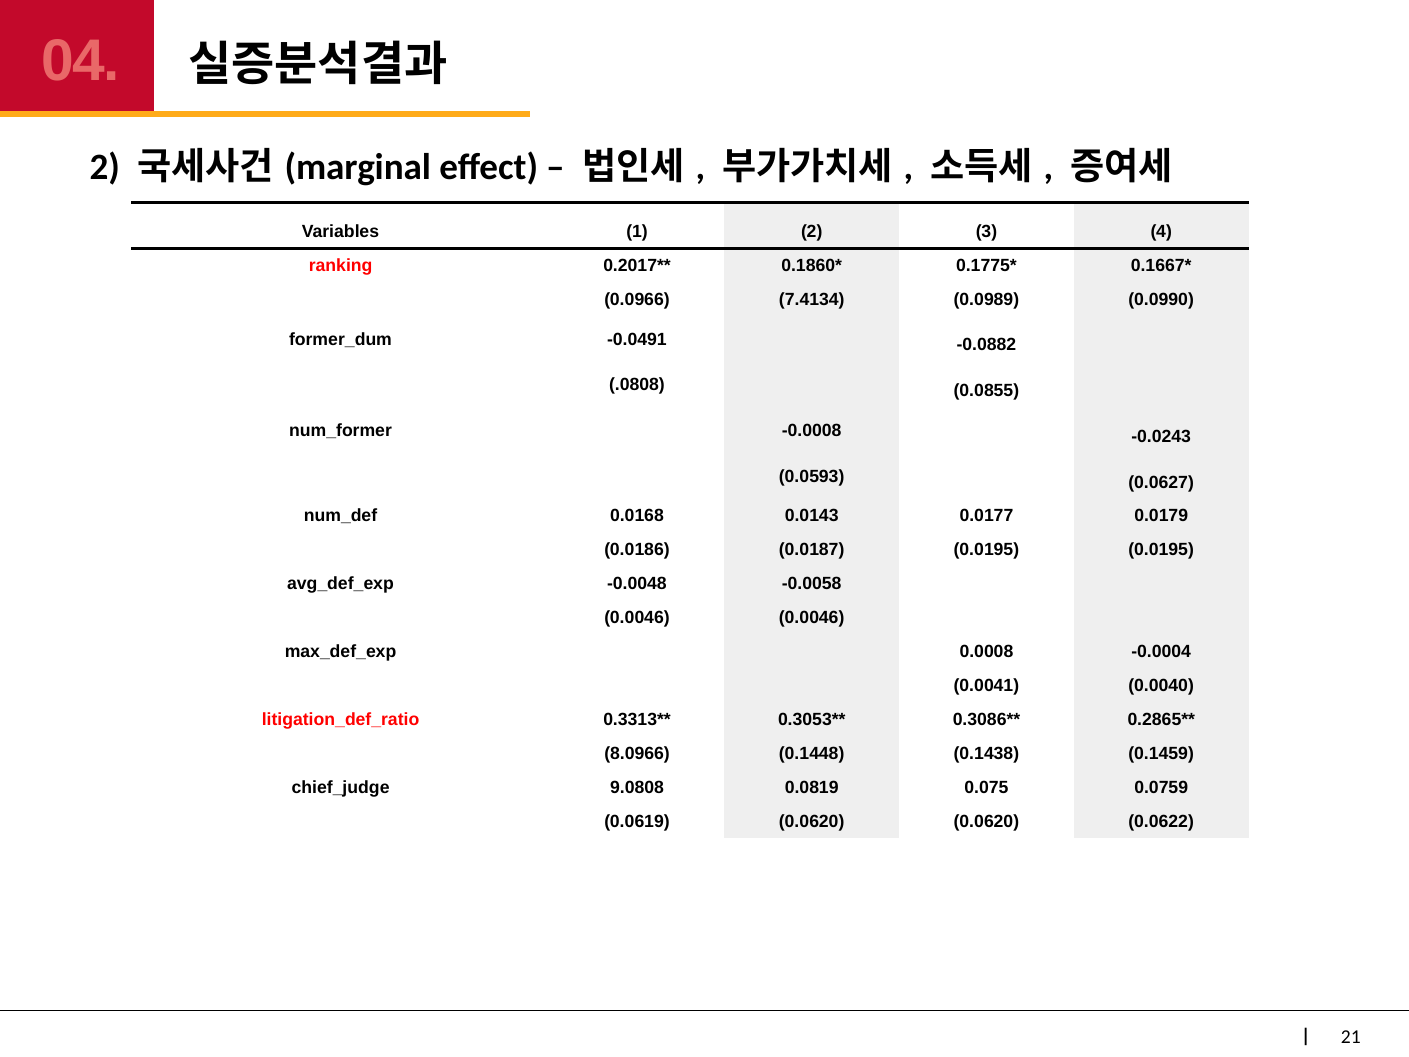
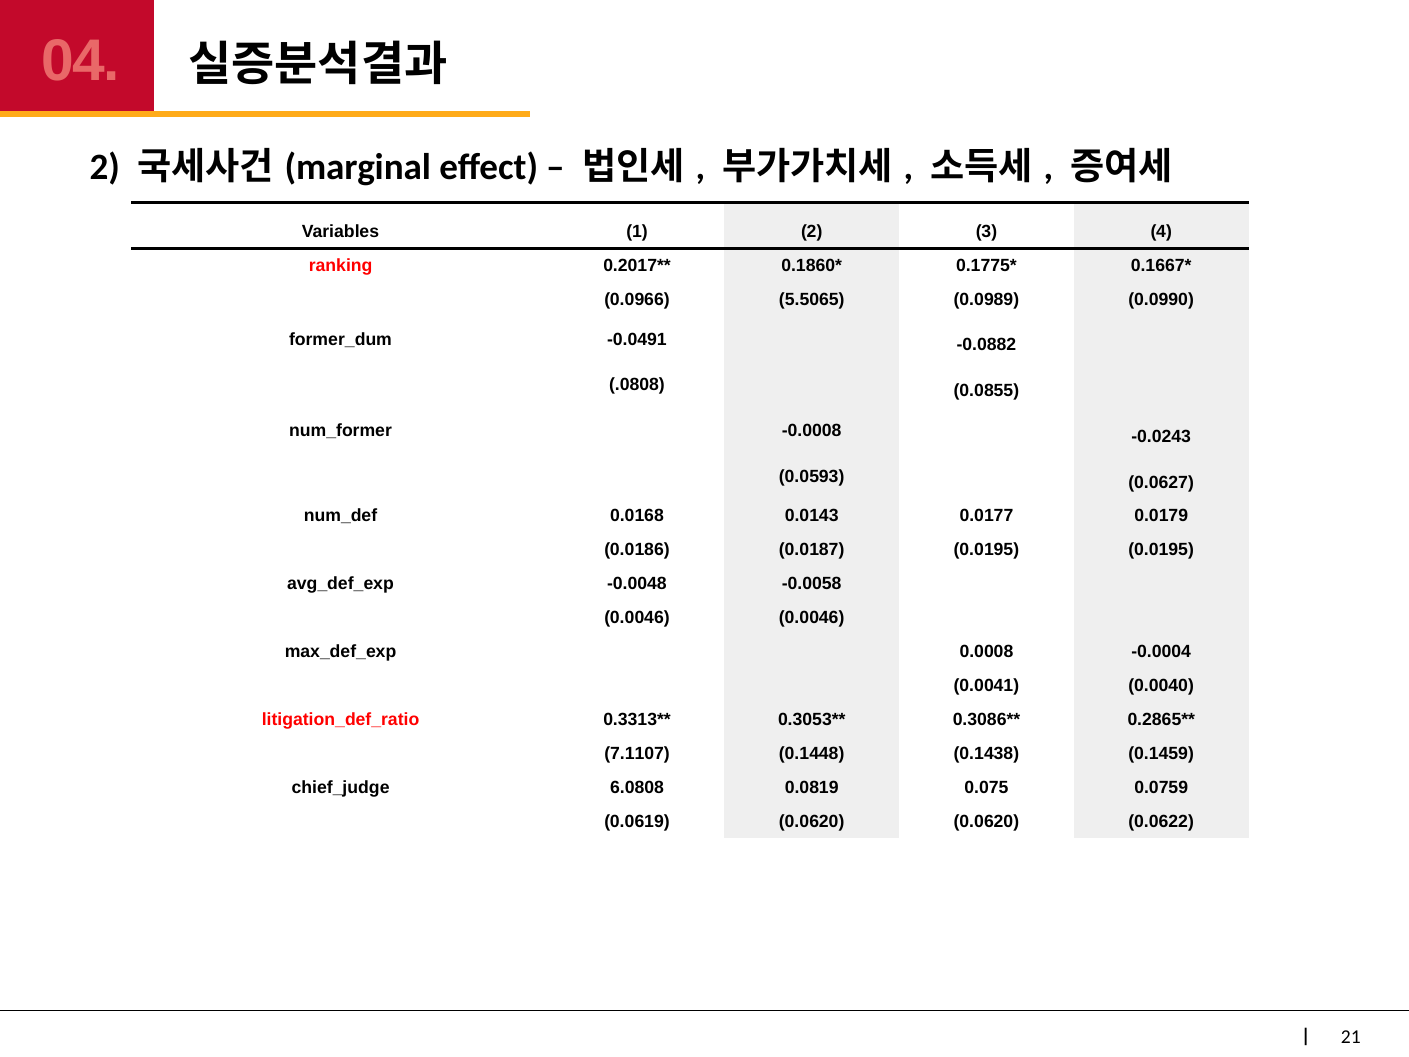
7.4134: 7.4134 -> 5.5065 (812, 299)
8.0966: 8.0966 -> 7.1107 (637, 753)
9.0808: 9.0808 -> 6.0808 (637, 787)
